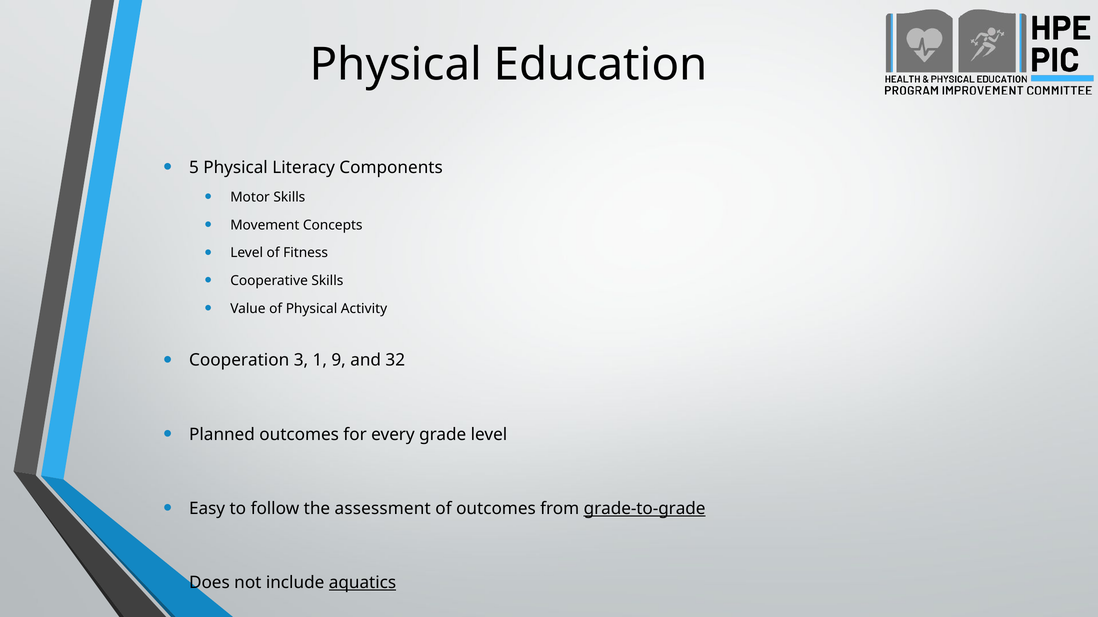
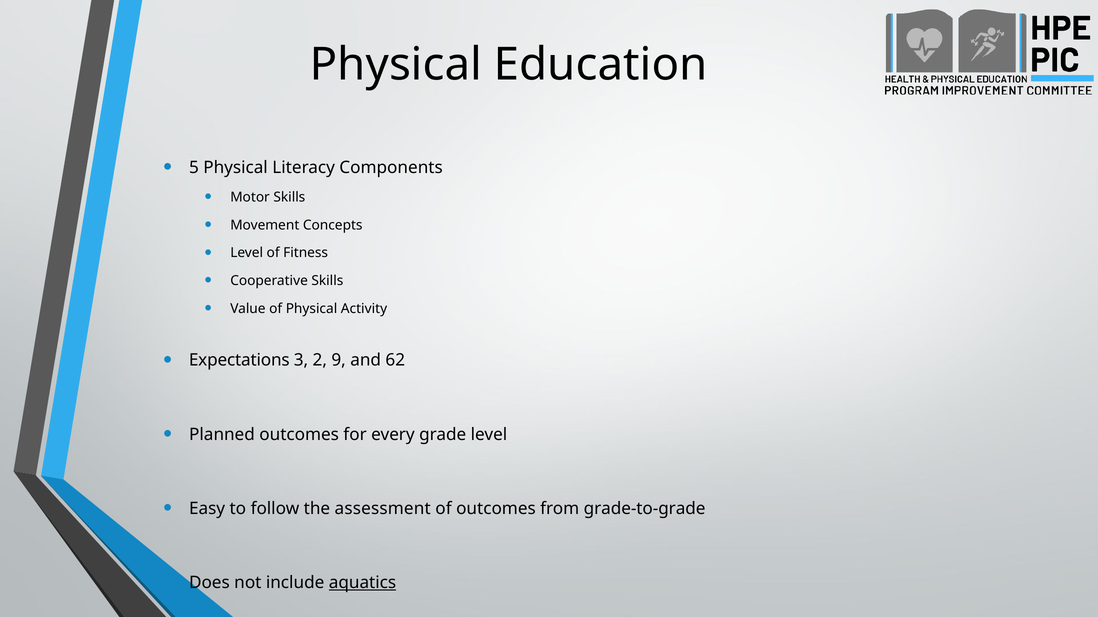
Cooperation: Cooperation -> Expectations (239, 361)
1: 1 -> 2 (320, 361)
32: 32 -> 62 (395, 361)
grade-to-grade underline: present -> none (645, 509)
